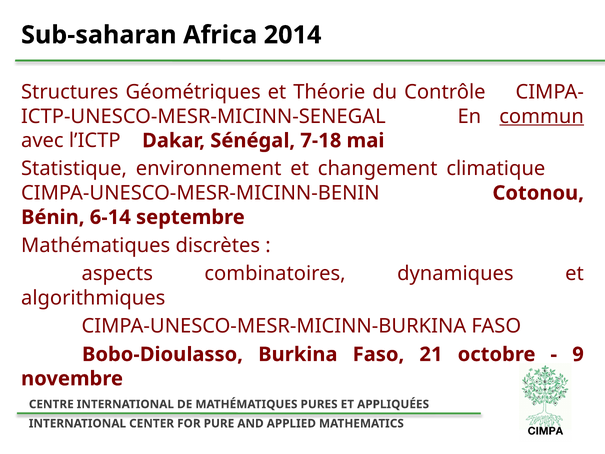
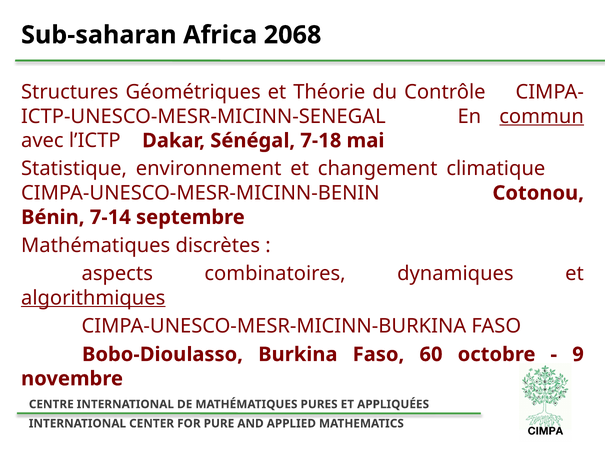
2014: 2014 -> 2068 (293, 35)
6-14: 6-14 -> 7-14 (110, 217)
algorithmiques underline: none -> present (93, 298)
21: 21 -> 60 (431, 354)
